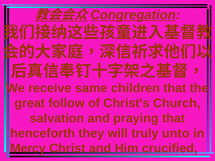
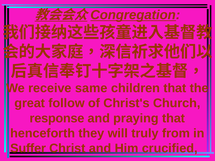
salvation: salvation -> response (57, 118)
unto: unto -> from (176, 133)
Mercy: Mercy -> Suffer (28, 149)
